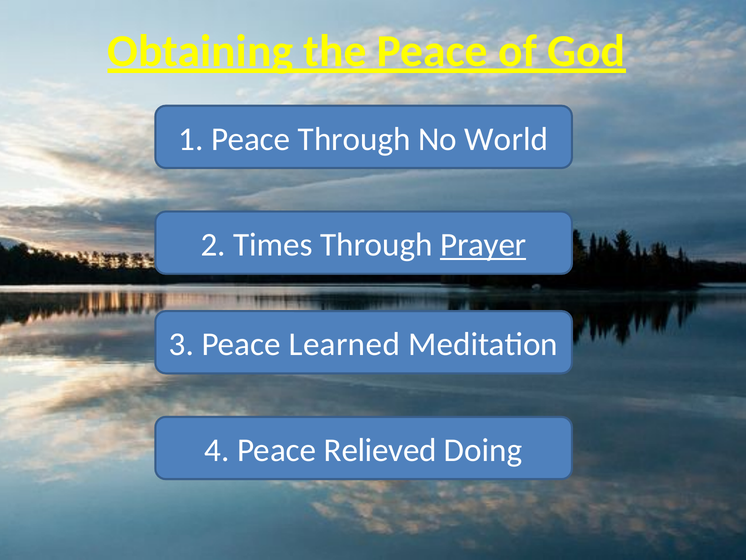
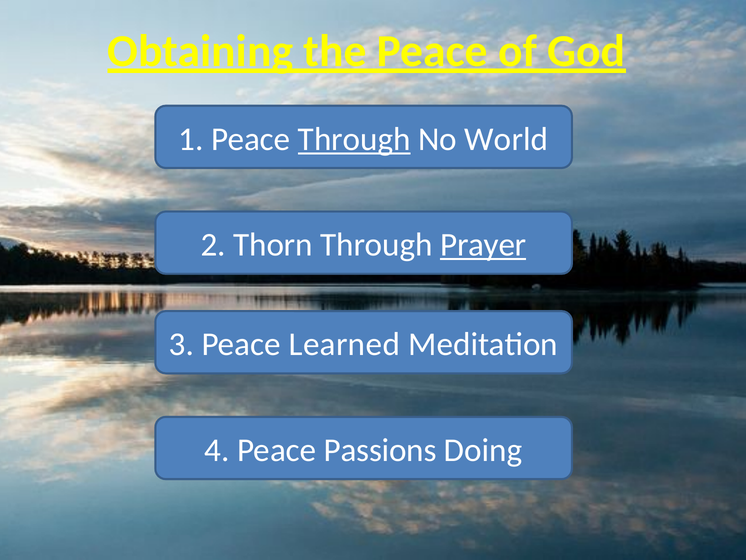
Through underline: none -> present (354, 139)
Times: Times -> Thorn (273, 245)
Relieved: Relieved -> Passions (380, 450)
